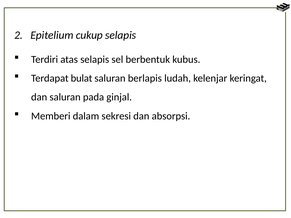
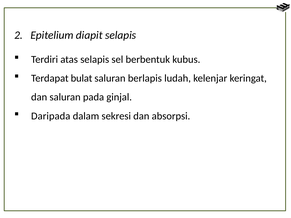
cukup: cukup -> diapit (89, 35)
Memberi: Memberi -> Daripada (51, 116)
